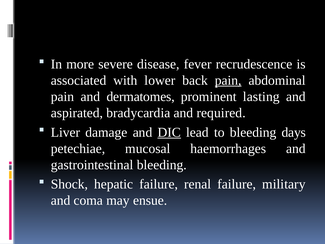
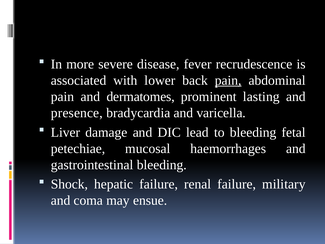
aspirated: aspirated -> presence (77, 113)
required: required -> varicella (221, 113)
DIC underline: present -> none (169, 132)
days: days -> fetal (294, 132)
